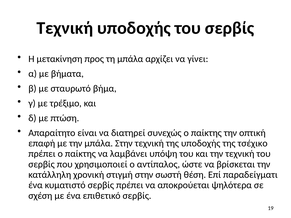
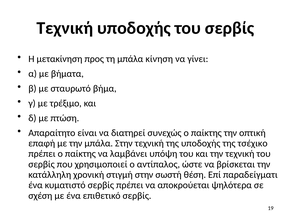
αρχίζει: αρχίζει -> κίνηση (159, 59)
